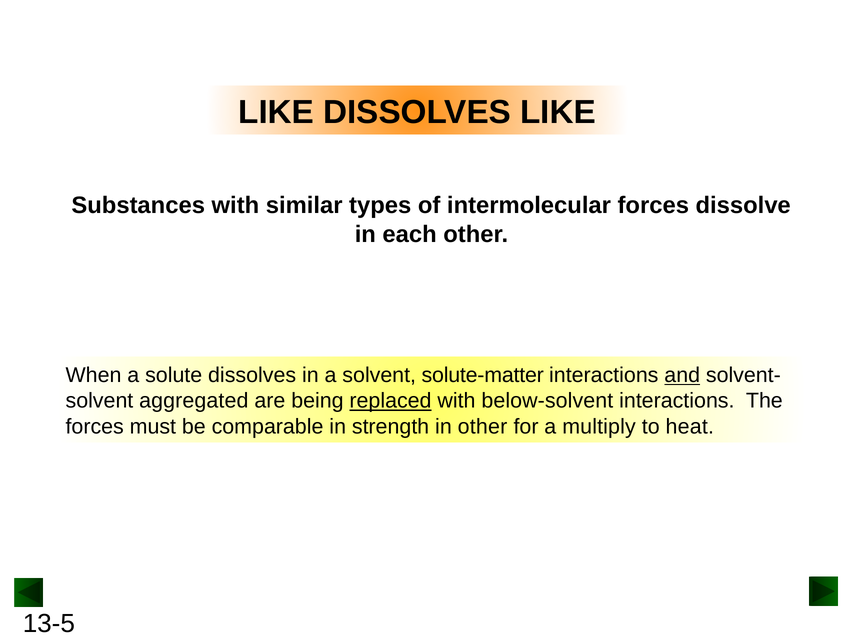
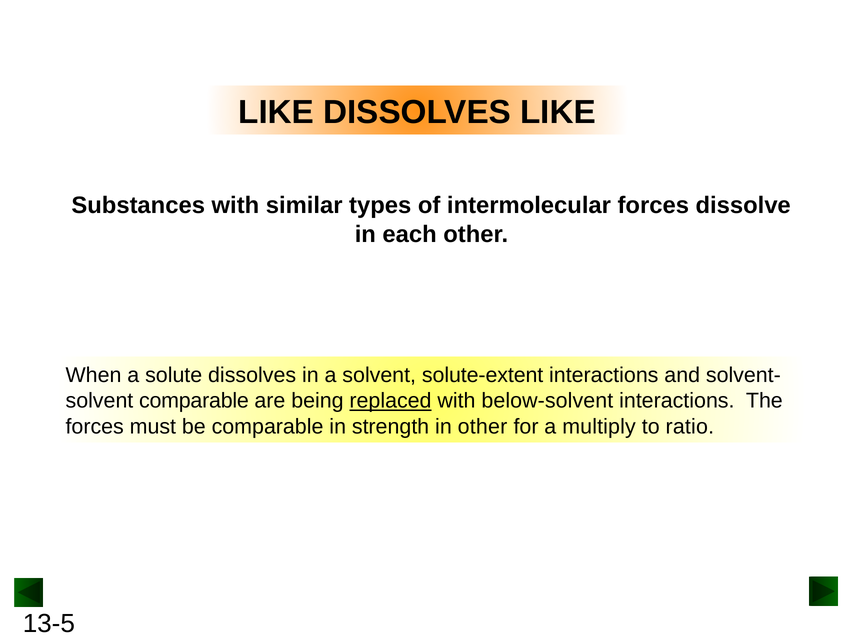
solute-matter: solute-matter -> solute-extent (483, 375)
and underline: present -> none (682, 375)
solvent aggregated: aggregated -> comparable (194, 401)
heat: heat -> ratio (690, 427)
